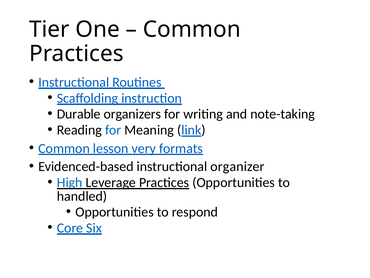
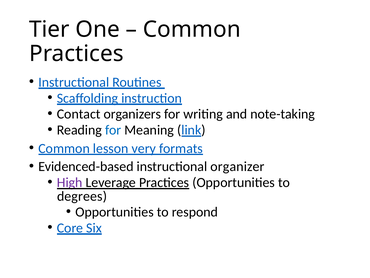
Durable: Durable -> Contact (79, 114)
High colour: blue -> purple (70, 182)
handled: handled -> degrees (82, 196)
